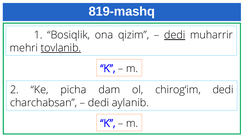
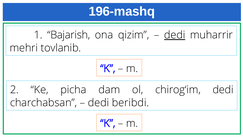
819-mashq: 819-mashq -> 196-mashq (122, 11)
Bosiqlik: Bosiqlik -> Bajarish (69, 35)
tovlanib underline: present -> none (61, 48)
aylanib: aylanib -> beribdi (130, 102)
